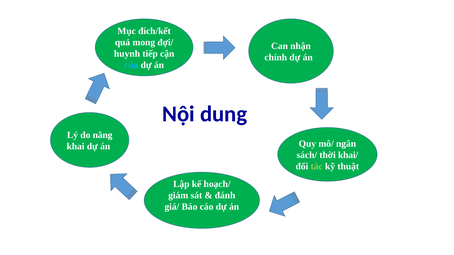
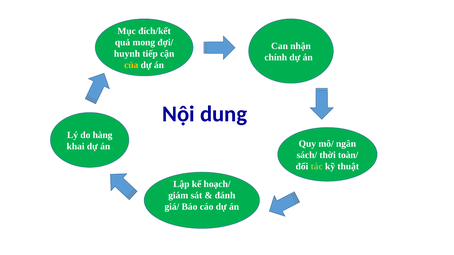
của colour: light blue -> yellow (131, 65)
năng: năng -> hàng (103, 135)
khai/: khai/ -> toàn/ (348, 155)
